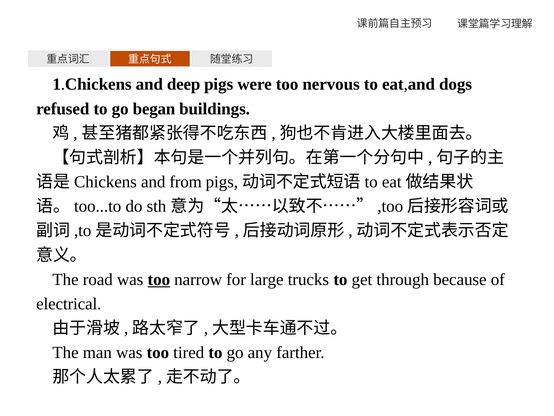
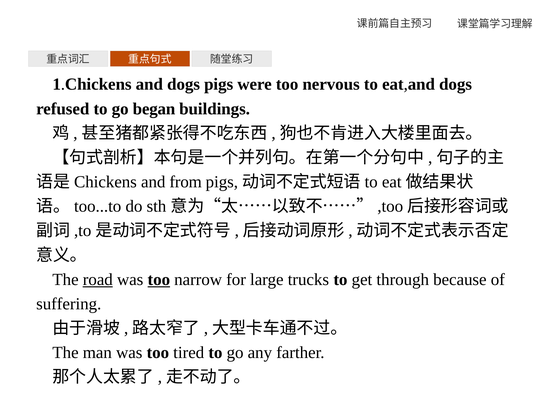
and deep: deep -> dogs (184, 84)
road underline: none -> present (98, 279)
electrical: electrical -> suffering (69, 304)
